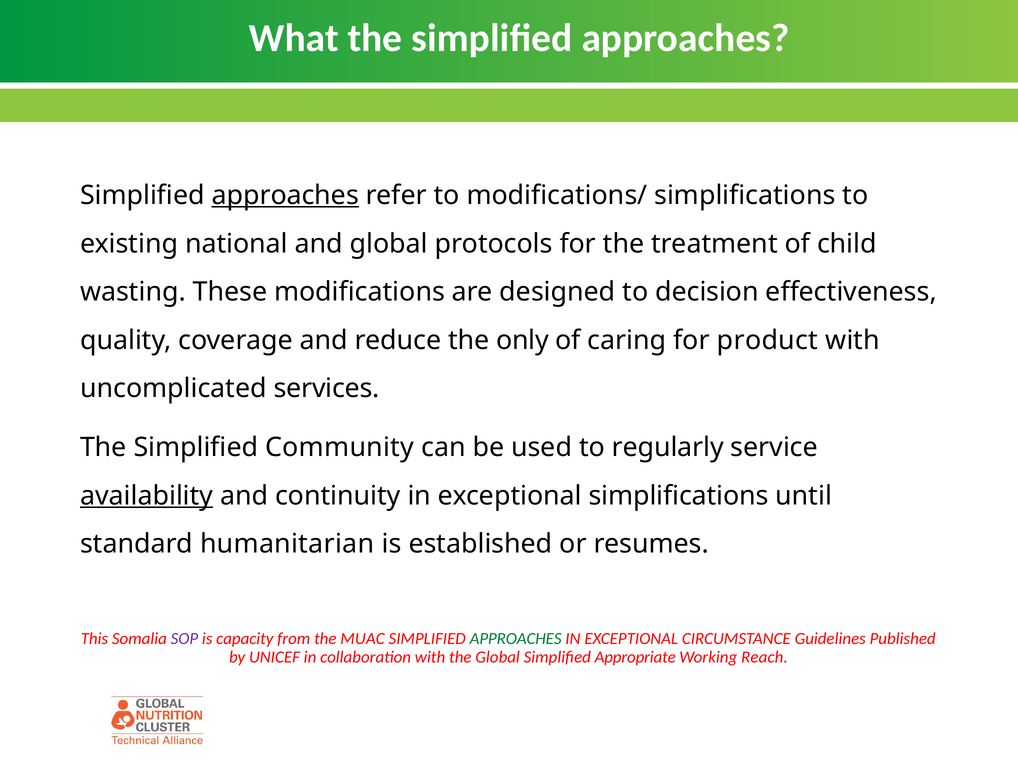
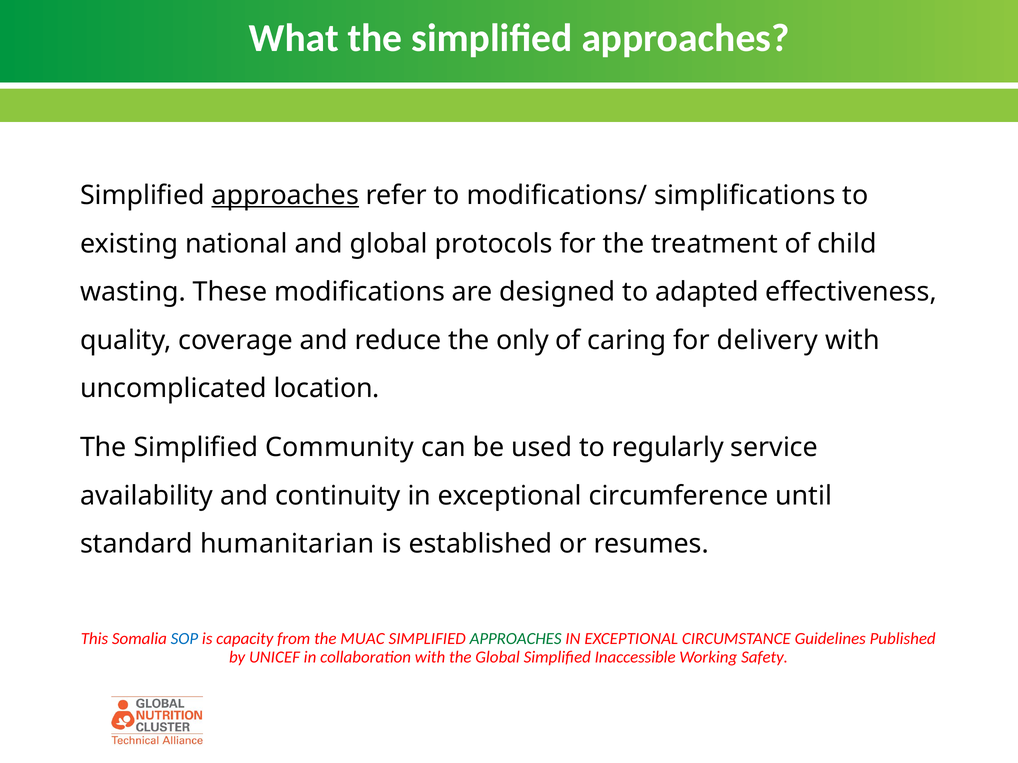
decision: decision -> adapted (707, 292)
product: product -> delivery (767, 341)
services: services -> location (327, 389)
availability underline: present -> none (147, 496)
exceptional simplifications: simplifications -> circumference (679, 496)
SOP colour: purple -> blue (184, 639)
Appropriate: Appropriate -> Inaccessible (635, 658)
Reach: Reach -> Safety (765, 658)
